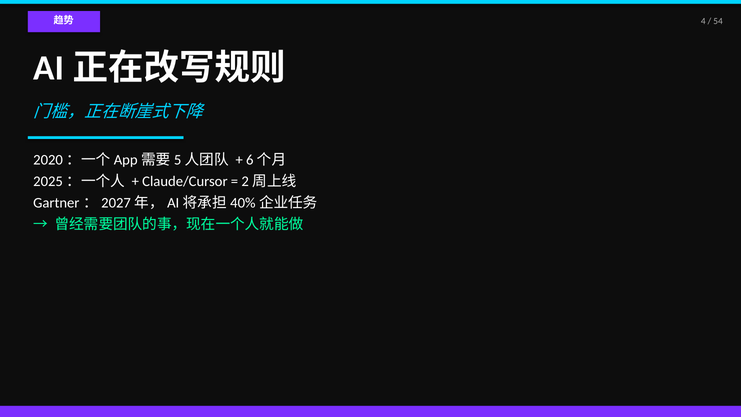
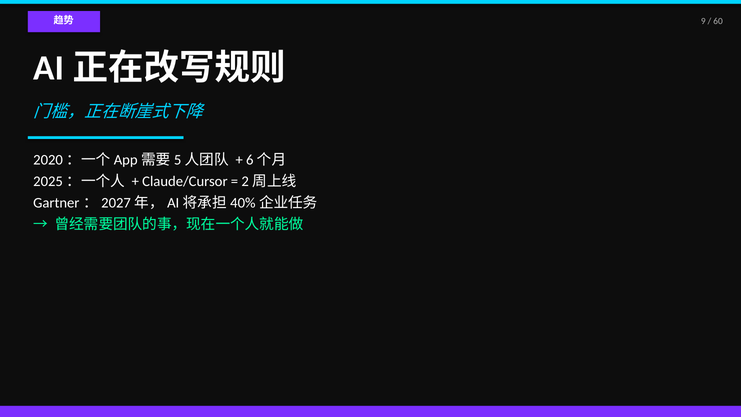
4: 4 -> 9 (703, 21)
54: 54 -> 60 (718, 21)
